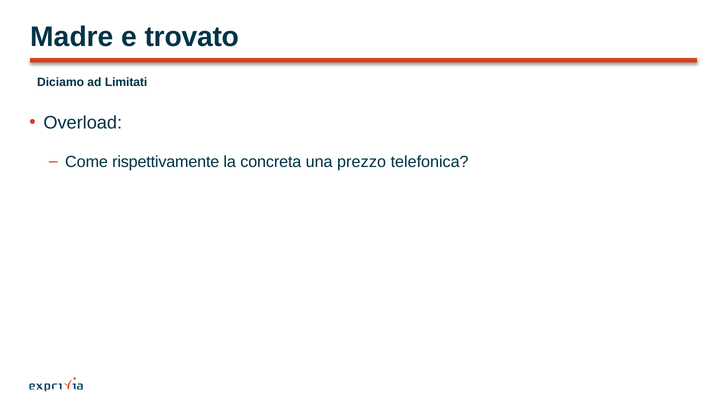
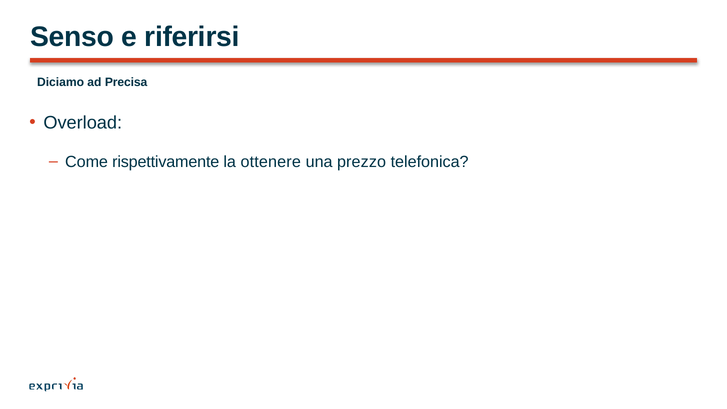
Madre: Madre -> Senso (72, 37)
trovato: trovato -> riferirsi (192, 37)
Limitati: Limitati -> Precisa (126, 82)
concreta: concreta -> ottenere (271, 162)
